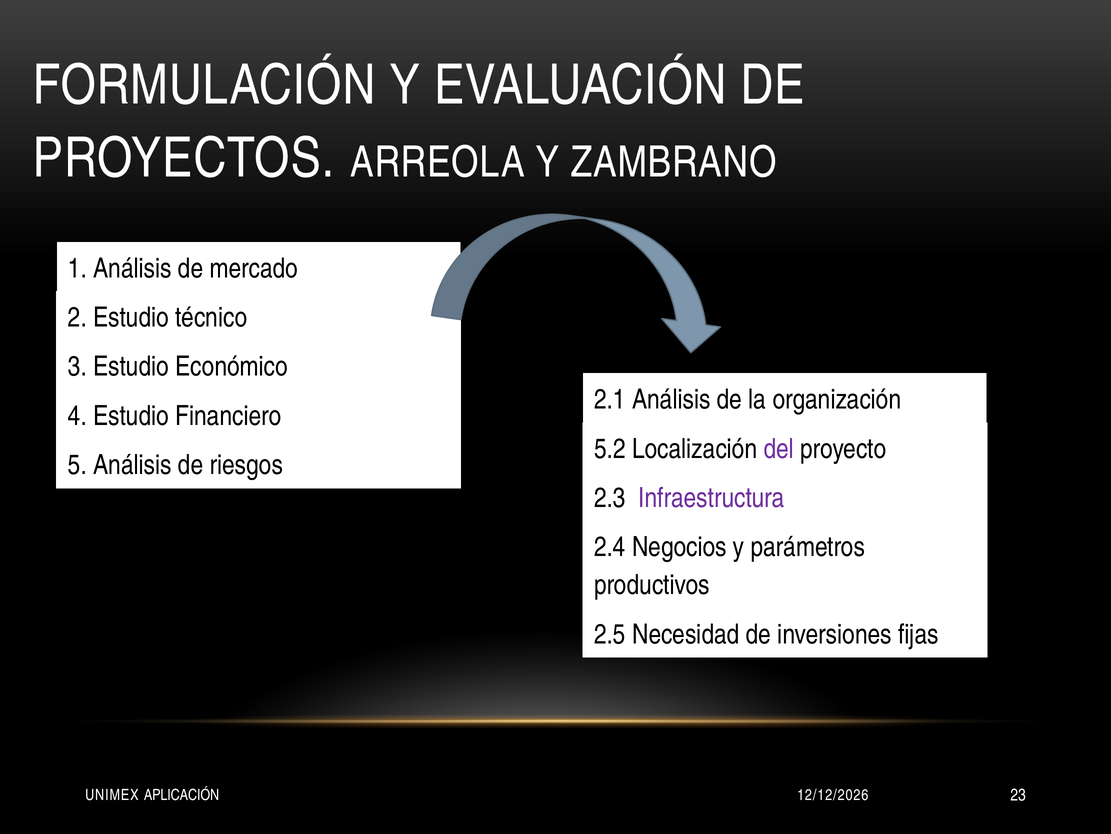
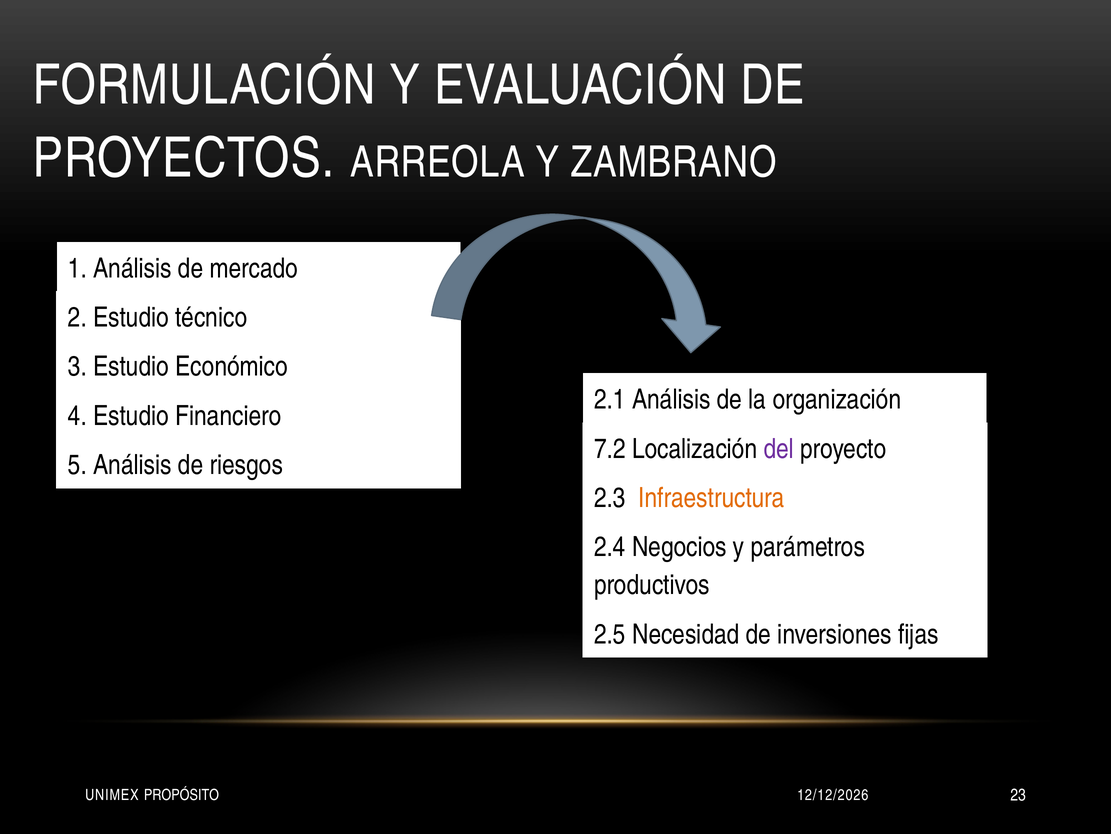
5.2: 5.2 -> 7.2 (610, 449)
Infraestructura colour: purple -> orange (712, 498)
APLICACIÓN: APLICACIÓN -> PROPÓSITO (181, 794)
